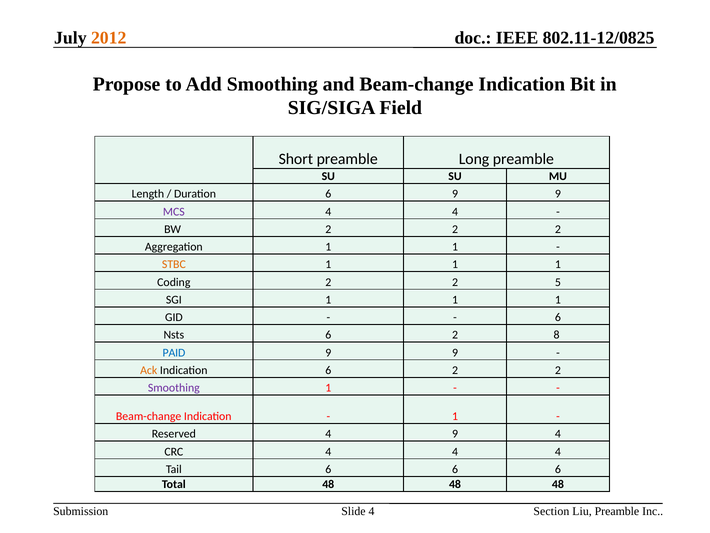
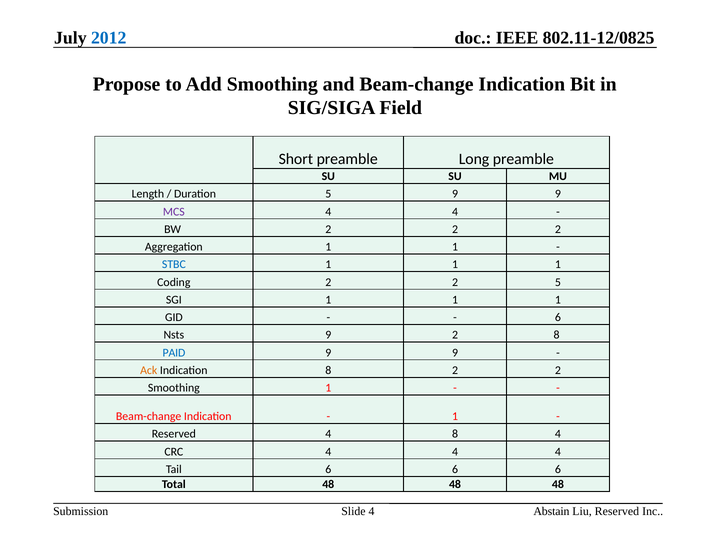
2012 colour: orange -> blue (109, 38)
Duration 6: 6 -> 5 (328, 194)
STBC colour: orange -> blue (174, 264)
Nsts 6: 6 -> 9 (328, 335)
Indication 6: 6 -> 8 (328, 370)
Smoothing colour: purple -> black (174, 388)
4 9: 9 -> 8 (455, 434)
Section: Section -> Abstain (551, 511)
Liu Preamble: Preamble -> Reserved (617, 511)
